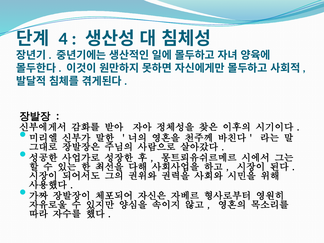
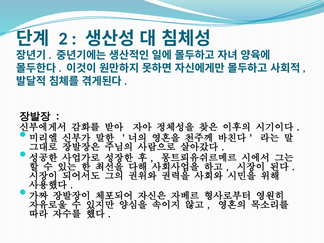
4: 4 -> 2 (63, 39)
